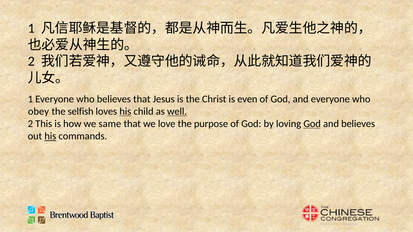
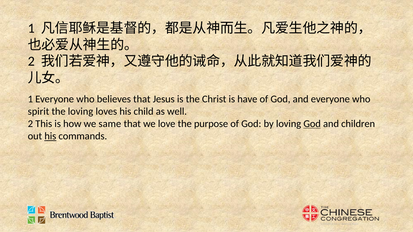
even: even -> have (247, 99)
obey: obey -> spirit (38, 112)
the selfish: selfish -> loving (81, 112)
his underline: present -> none (125, 112)
well underline: present -> none (177, 112)
and believes: believes -> children (358, 124)
